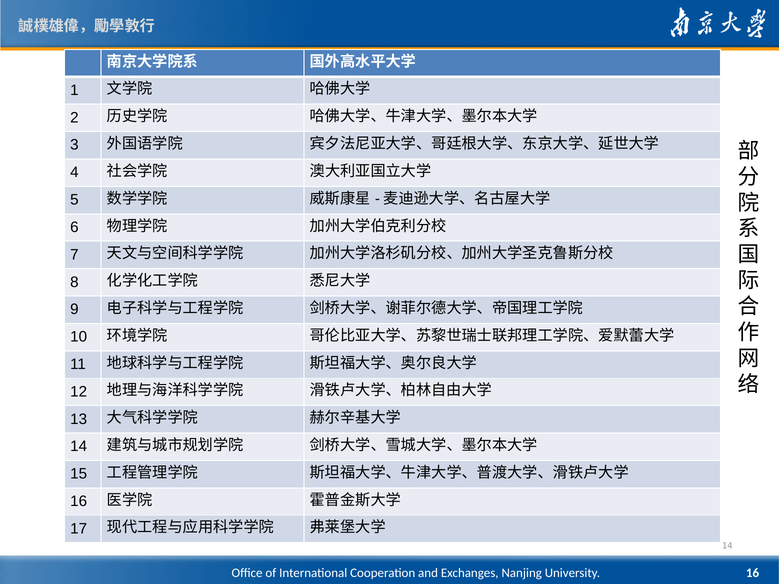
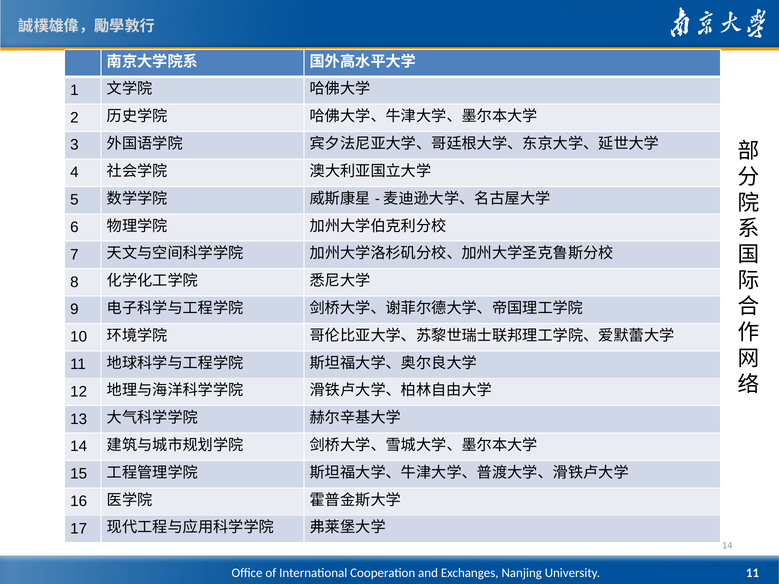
16: 16 -> 11 (753, 573)
